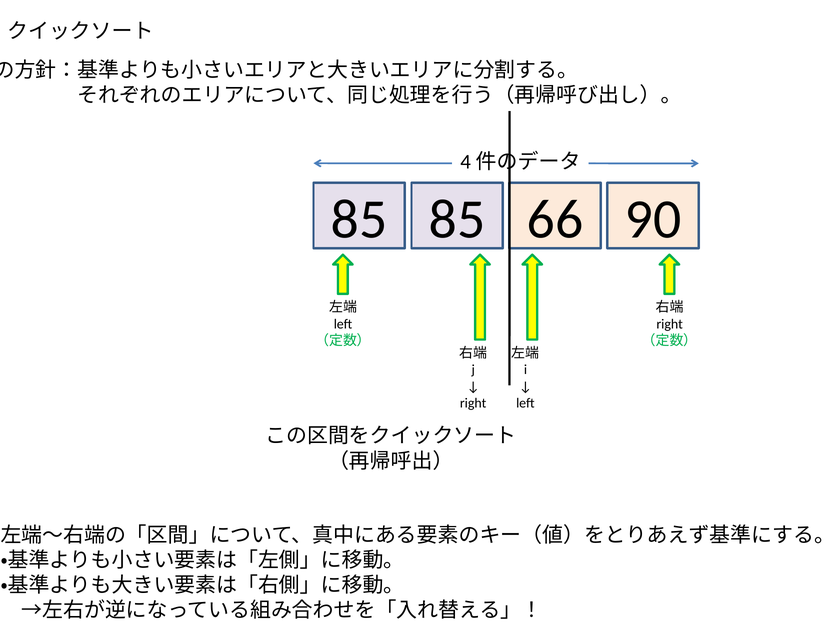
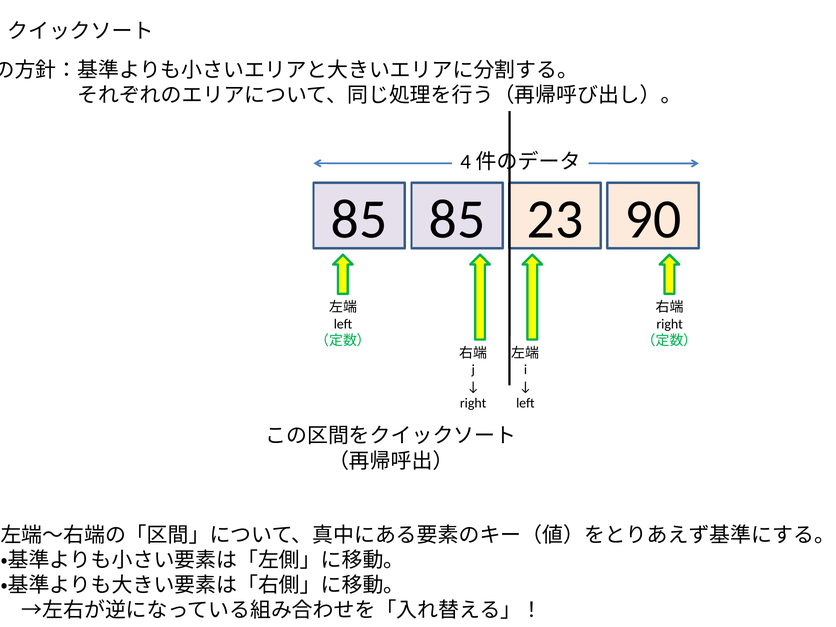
66: 66 -> 23 (555, 219)
